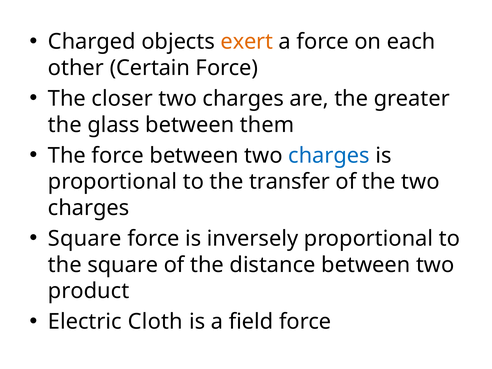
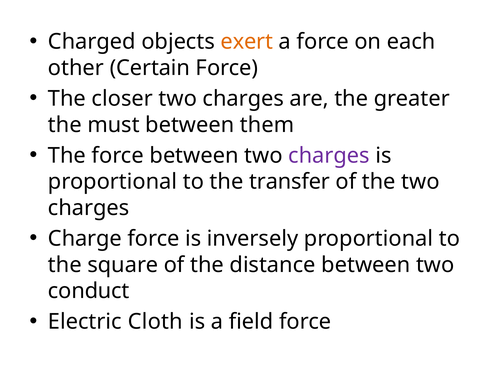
glass: glass -> must (113, 125)
charges colour: blue -> purple (329, 155)
Square: Square -> Charge (85, 239)
product: product -> conduct (89, 291)
